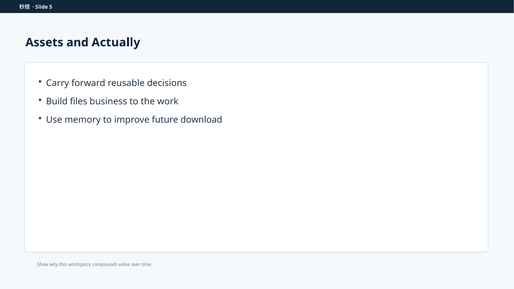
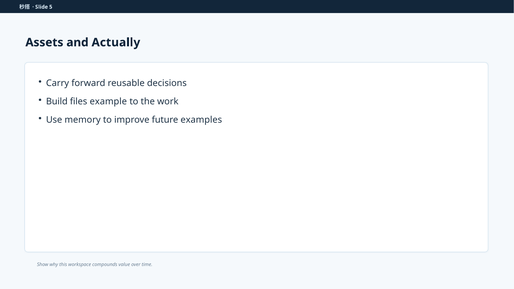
business: business -> example (108, 102)
download: download -> examples (201, 120)
